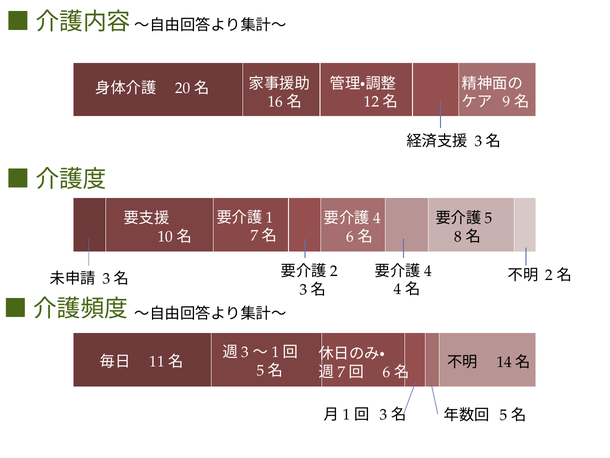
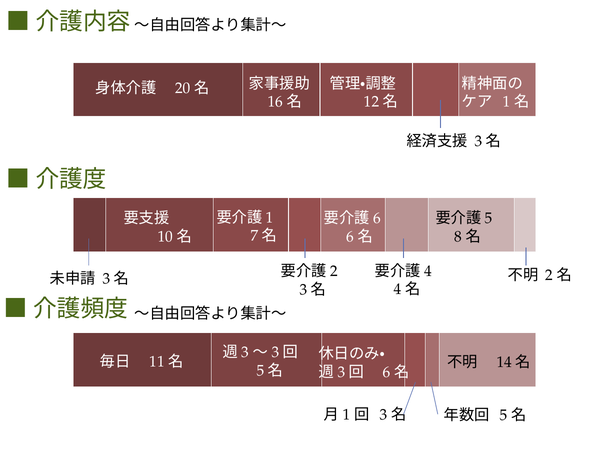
9: 9 -> 1 (507, 102)
4: 4 -> 6 (377, 218)
1: 1 -> 3 (275, 352)
7: 7 -> 3 (341, 372)
